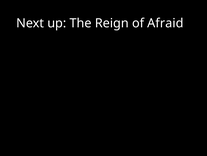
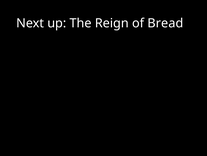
Afraid: Afraid -> Bread (165, 23)
